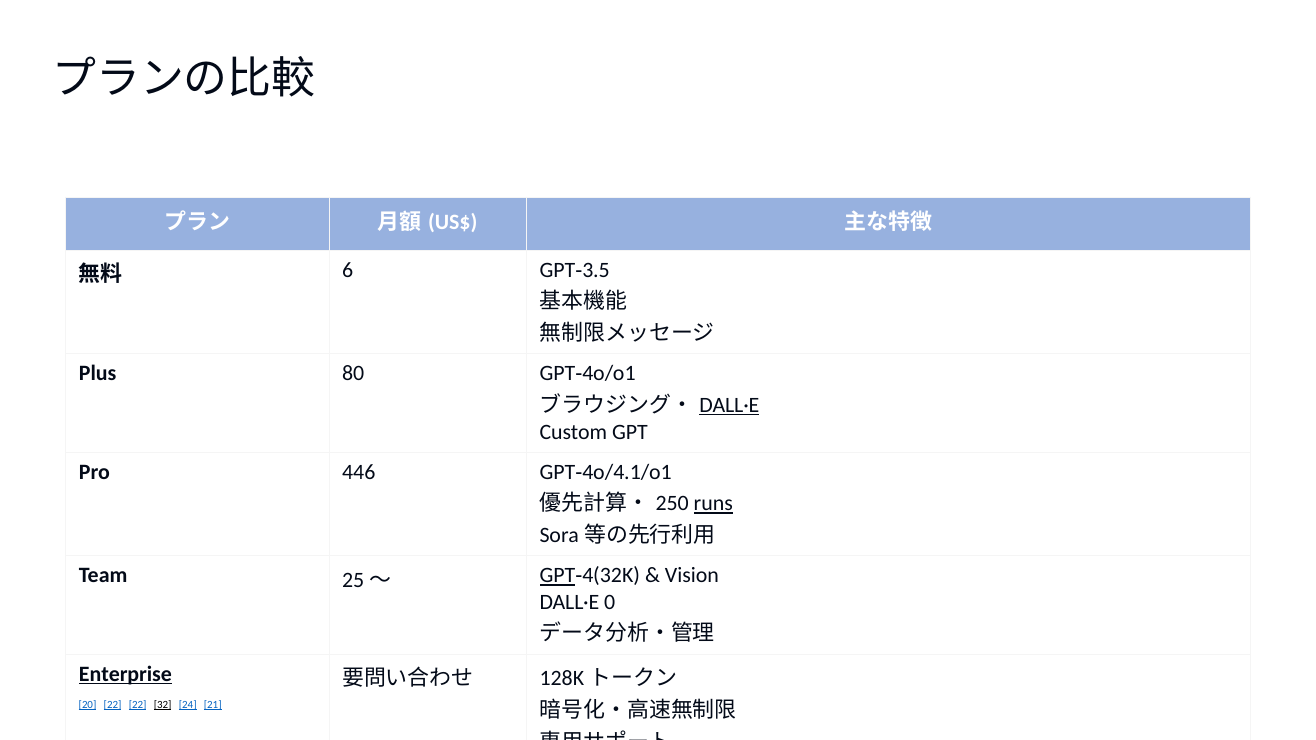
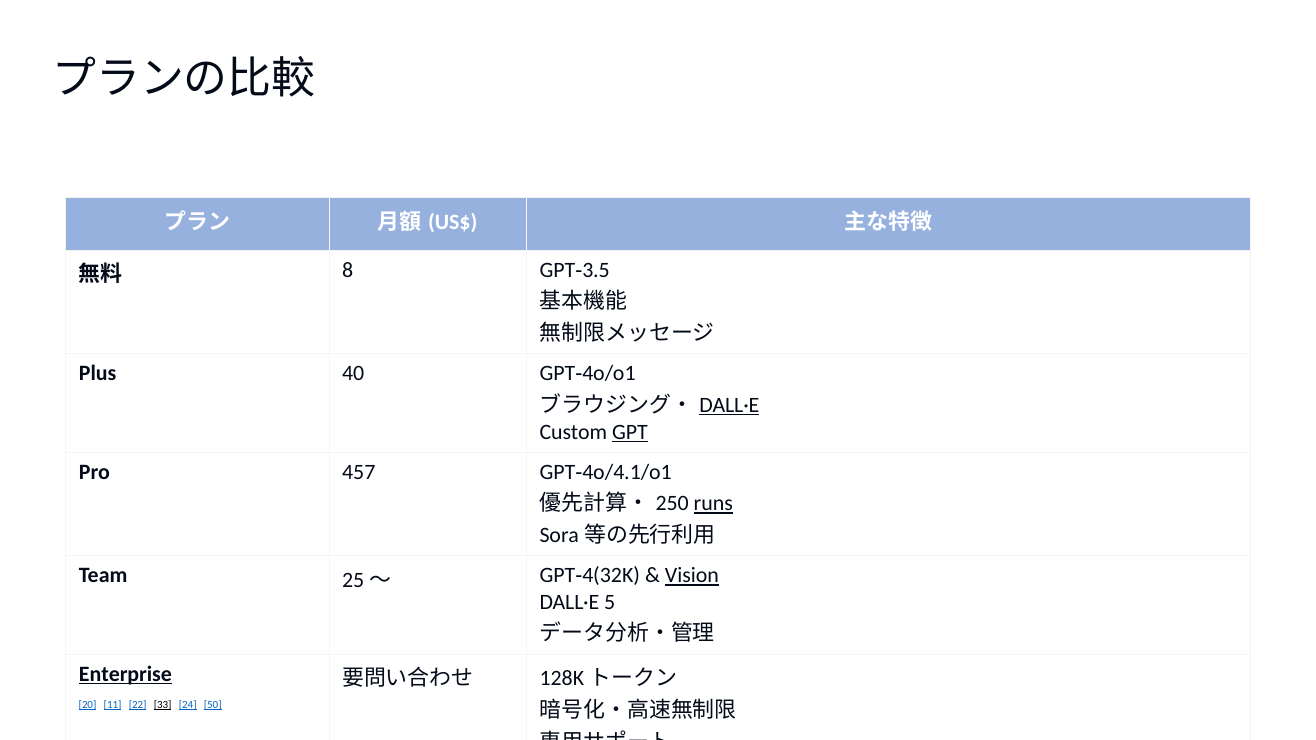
6: 6 -> 8 (348, 270)
80: 80 -> 40 (353, 374)
GPT underline: none -> present (630, 432)
446: 446 -> 457 (359, 472)
GPT underline: present -> none (557, 576)
Vision underline: none -> present (692, 576)
0: 0 -> 5 (610, 603)
20 22: 22 -> 11 (113, 705)
32: 32 -> 33 (163, 705)
21: 21 -> 50 (213, 705)
